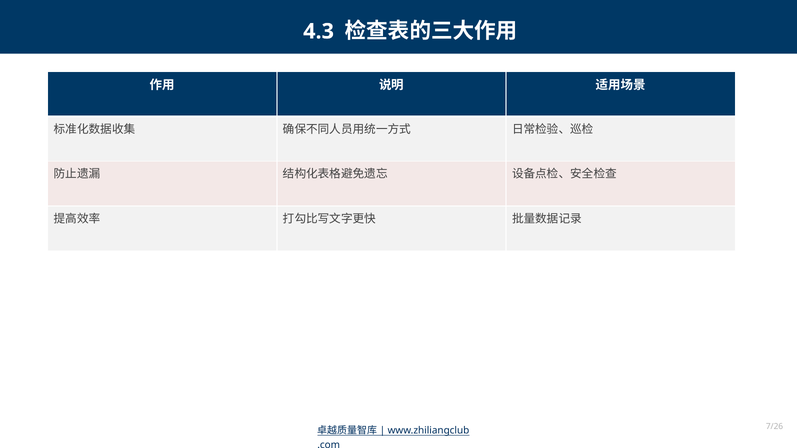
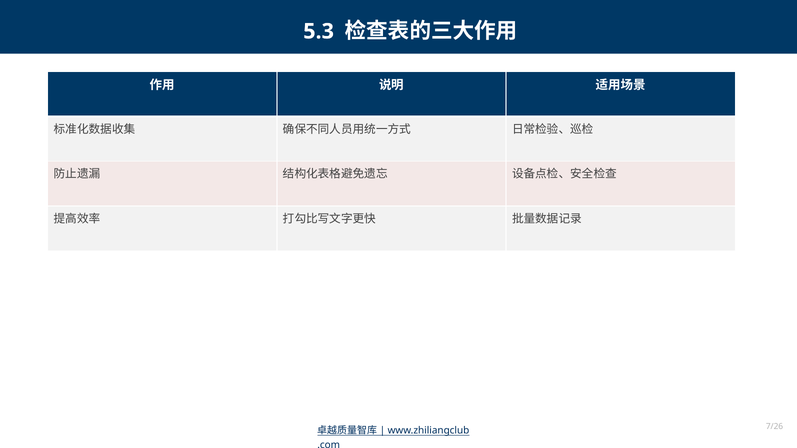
4.3: 4.3 -> 5.3 (319, 31)
